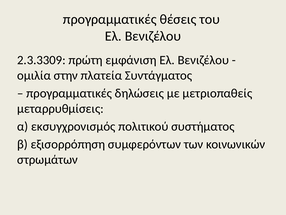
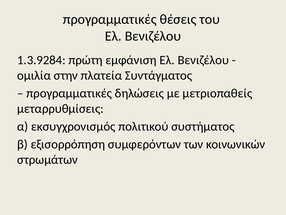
2.3.3309: 2.3.3309 -> 1.3.9284 (41, 60)
